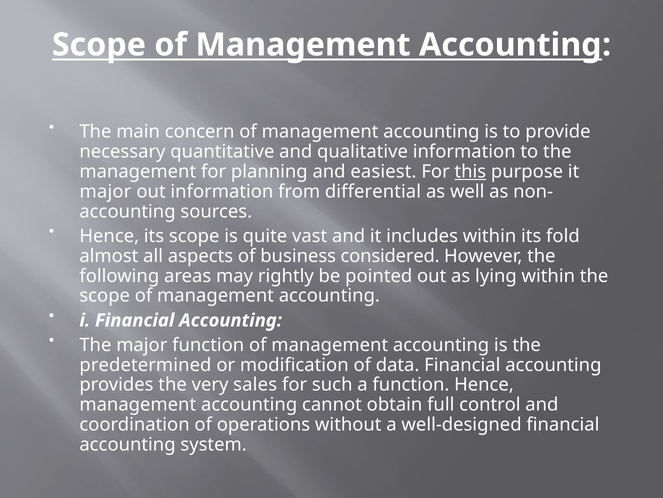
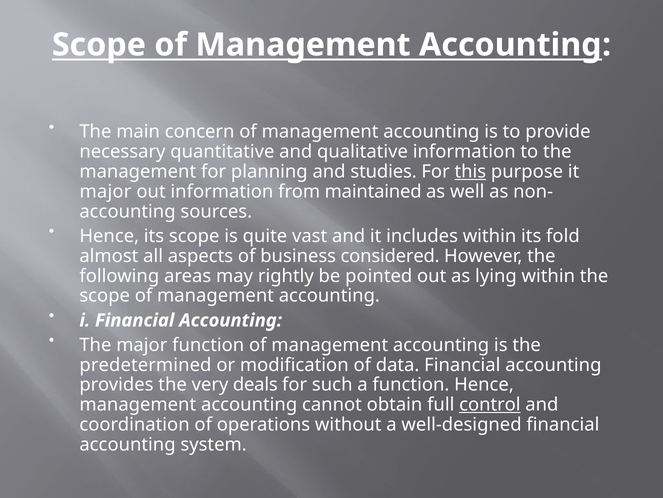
easiest: easiest -> studies (384, 171)
differential: differential -> maintained (373, 191)
sales: sales -> deals (255, 384)
control underline: none -> present (490, 404)
